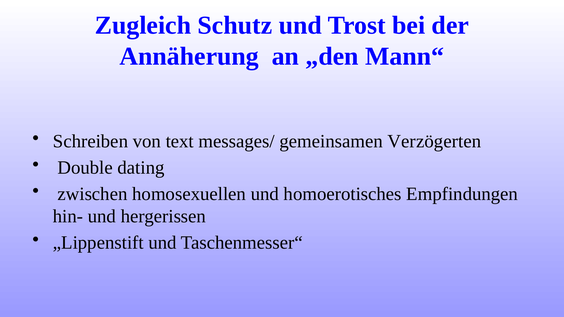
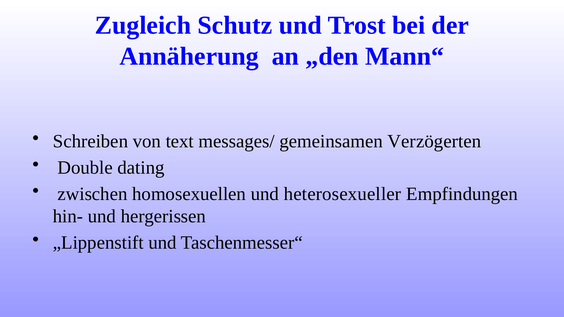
homoerotisches: homoerotisches -> heterosexueller (343, 194)
